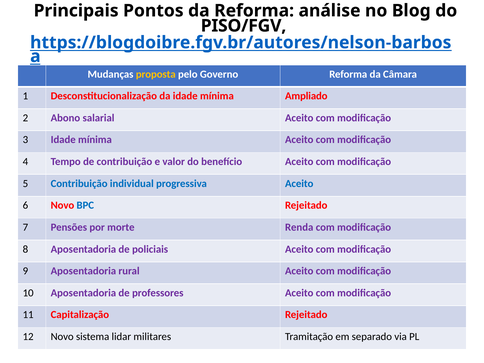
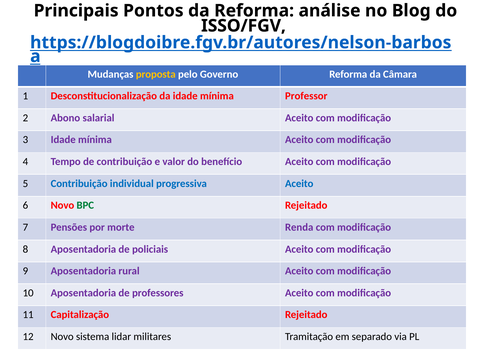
PISO/FGV: PISO/FGV -> ISSO/FGV (243, 26)
Ampliado: Ampliado -> Professor (306, 96)
BPC colour: blue -> green (85, 205)
